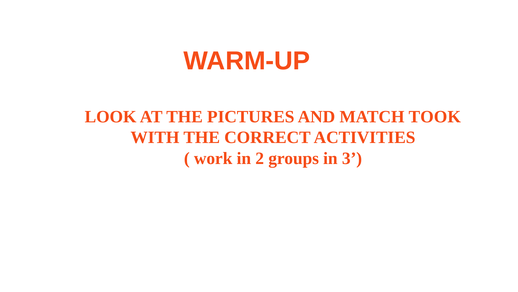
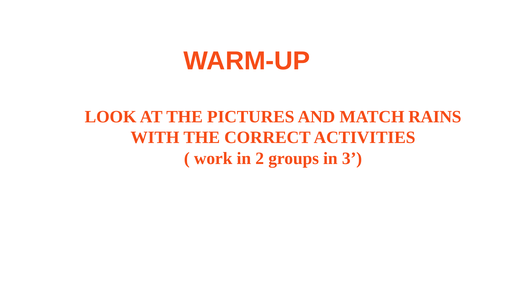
TOOK: TOOK -> RAINS (435, 117)
